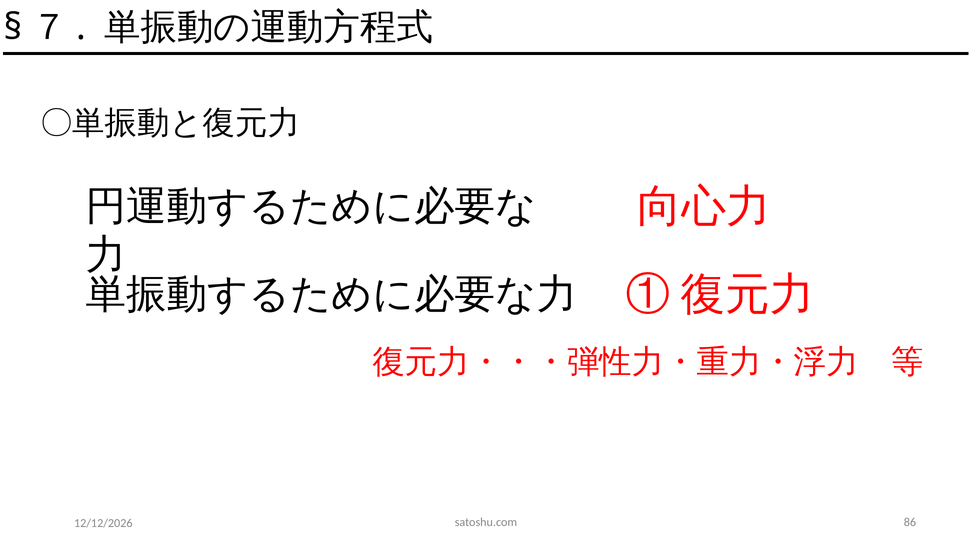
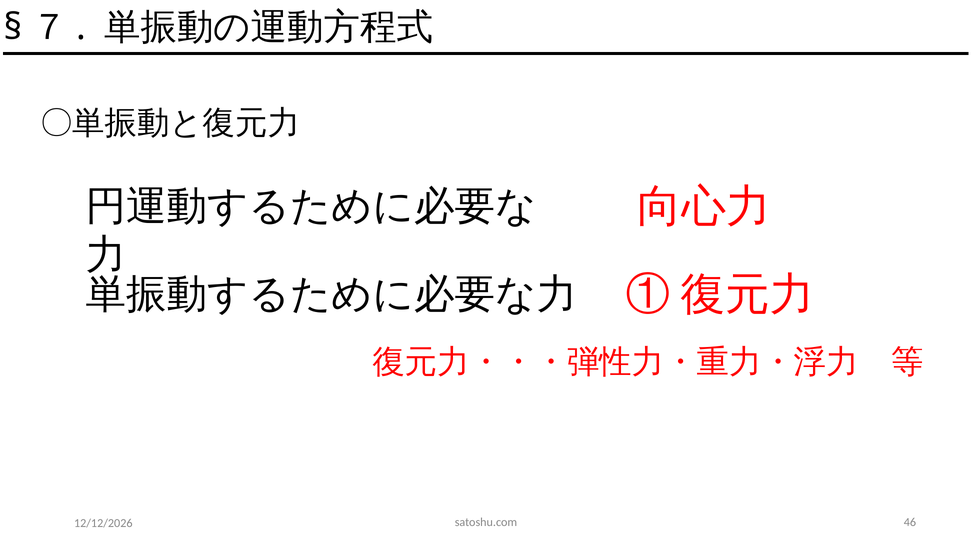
86: 86 -> 46 (910, 522)
